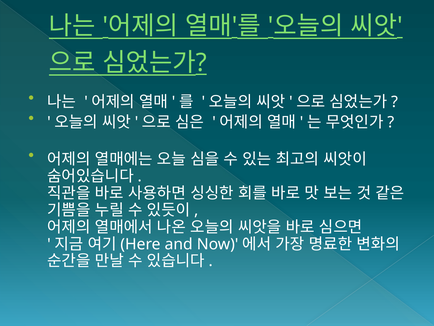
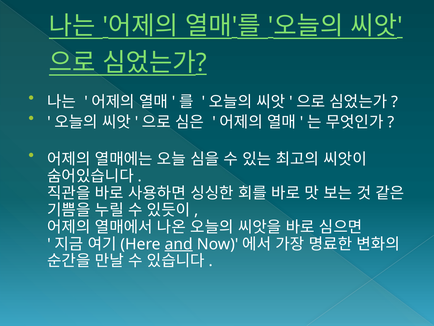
and underline: none -> present (179, 244)
